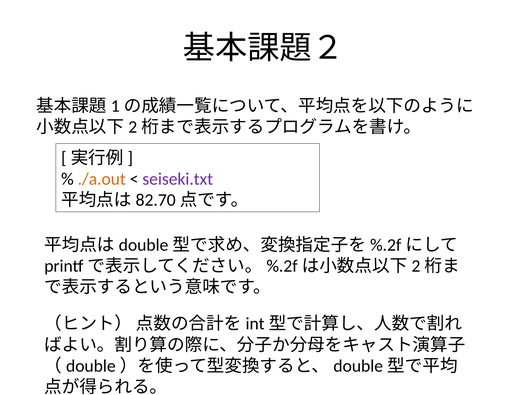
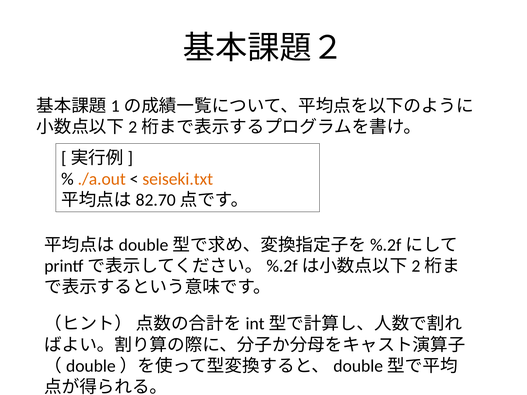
seiseki.txt colour: purple -> orange (178, 179)
